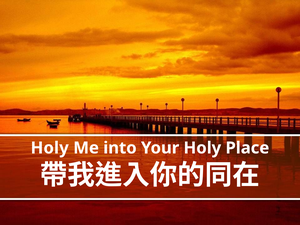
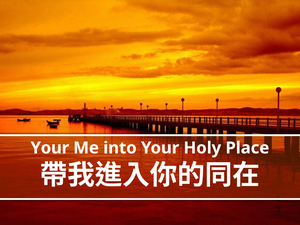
Holy: Holy -> Your (50, 148)
